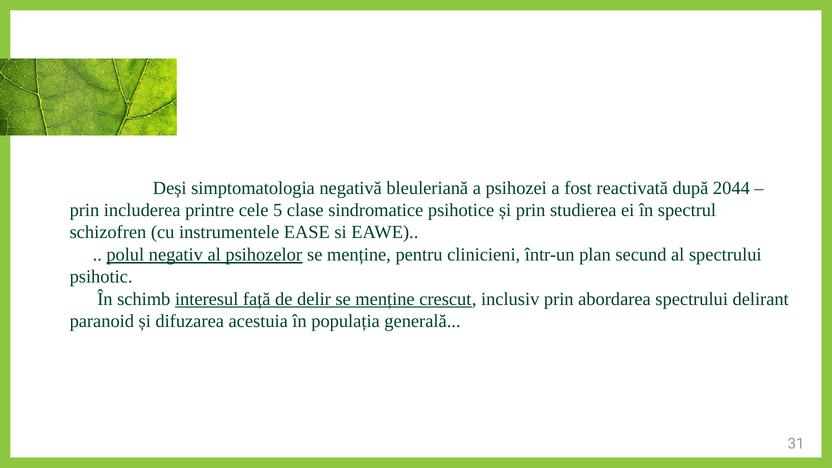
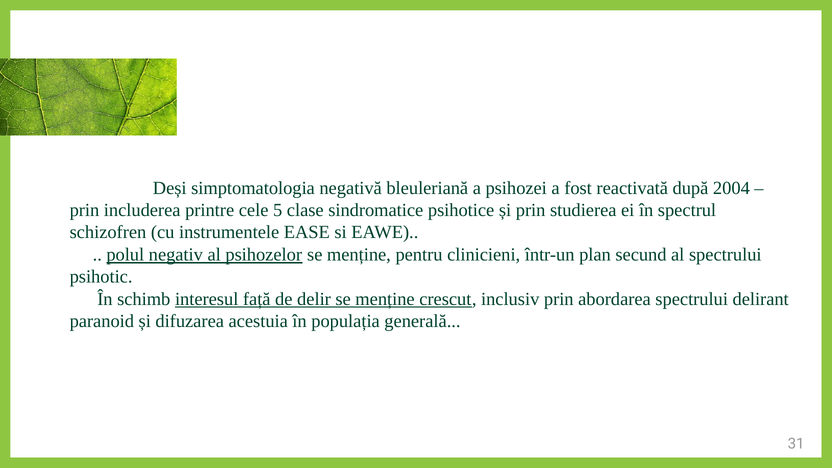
2044: 2044 -> 2004 (731, 188)
